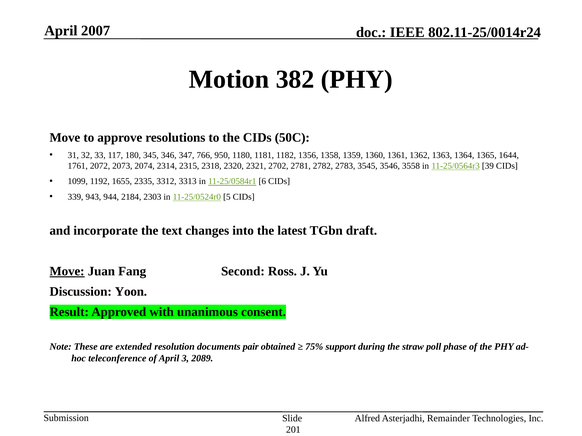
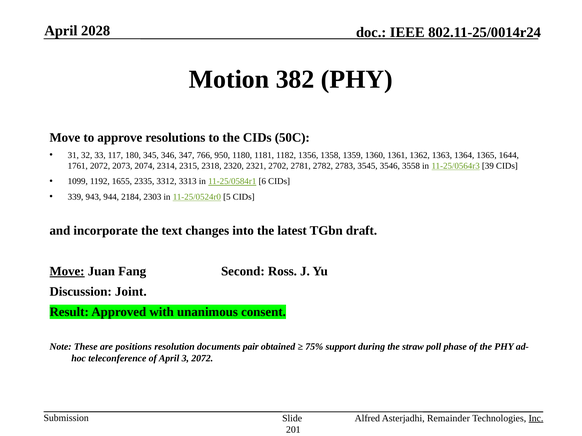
2007: 2007 -> 2028 (96, 31)
Yoon: Yoon -> Joint (131, 292)
extended: extended -> positions (134, 347)
3 2089: 2089 -> 2072 (202, 359)
Inc underline: none -> present (536, 419)
